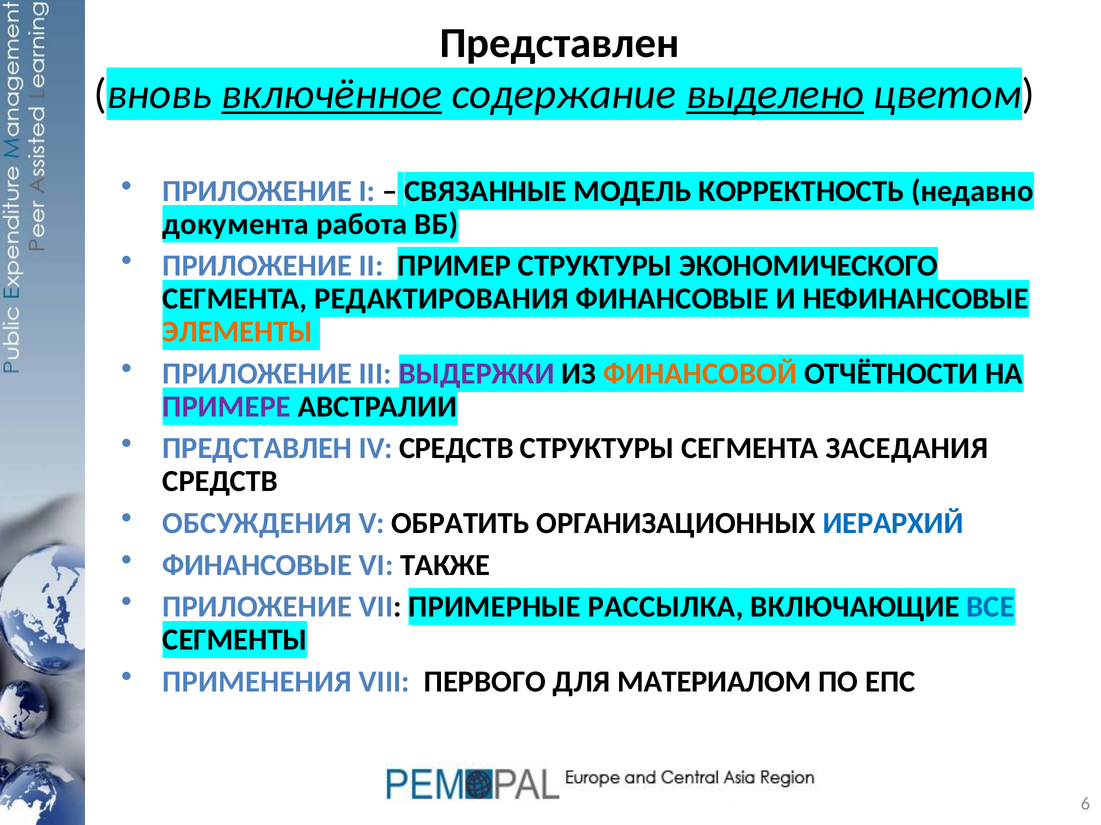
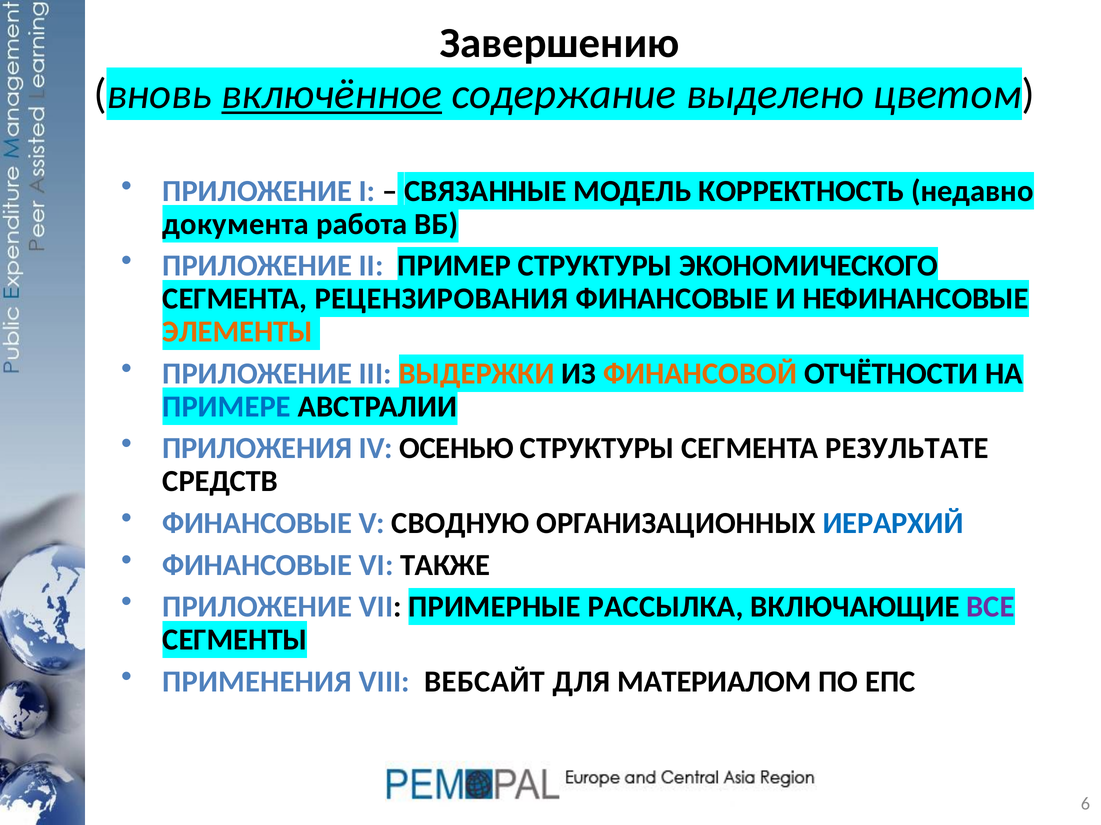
Представлен: Представлен -> Завершению (560, 43)
выделено underline: present -> none (775, 94)
РЕДАКТИРОВАНИЯ: РЕДАКТИРОВАНИЯ -> РЕЦЕНЗИРОВАНИЯ (441, 299)
ВЫДЕРЖКИ colour: purple -> orange (477, 374)
ПРИМЕРЕ colour: purple -> blue (227, 407)
ПРЕДСТАВЛЕН: ПРЕДСТАВЛЕН -> ПРИЛОЖЕНИЯ (257, 449)
IV СРЕДСТВ: СРЕДСТВ -> ОСЕНЬЮ (456, 449)
ЗАСЕДАНИЯ: ЗАСЕДАНИЯ -> РЕЗУЛЬТАТЕ (907, 449)
ОБСУЖДЕНИЯ: ОБСУЖДЕНИЯ -> ФИНАНСОВЫЕ (257, 524)
ОБРАТИТЬ: ОБРАТИТЬ -> СВОДНУЮ (460, 524)
ВСЕ colour: blue -> purple (990, 607)
ПЕРВОГО: ПЕРВОГО -> ВЕБСАЙТ (485, 682)
